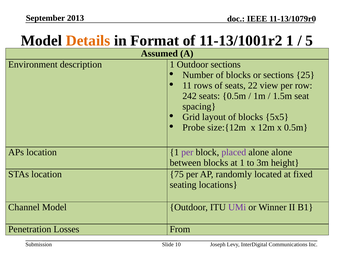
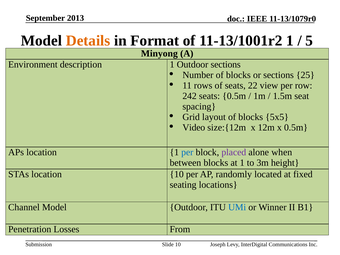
Assumed: Assumed -> Minyong (159, 53)
Probe: Probe -> Video (194, 127)
per colour: purple -> blue (187, 152)
alone alone: alone -> when (282, 152)
location 75: 75 -> 10 (177, 174)
UMi colour: purple -> blue (237, 207)
